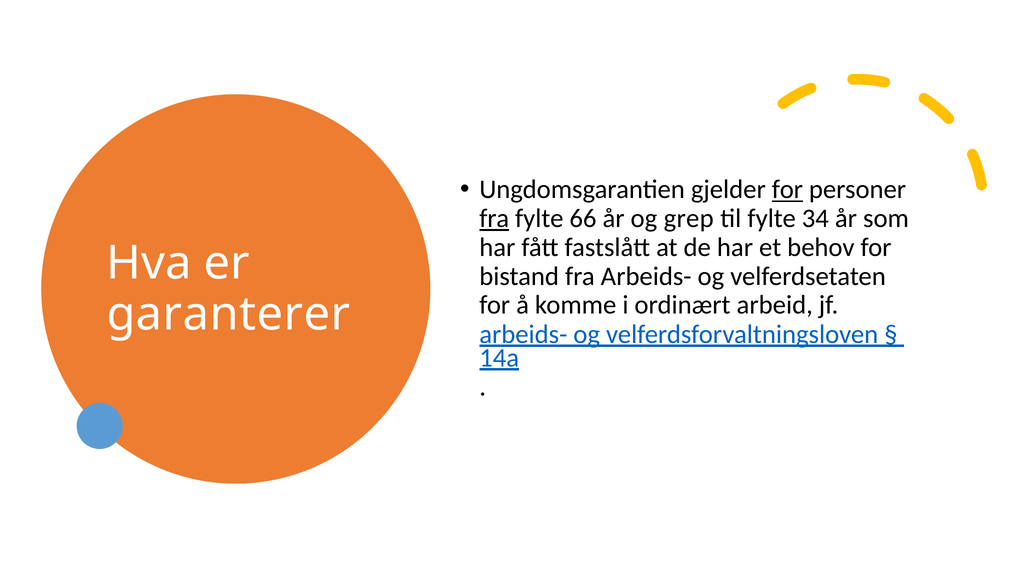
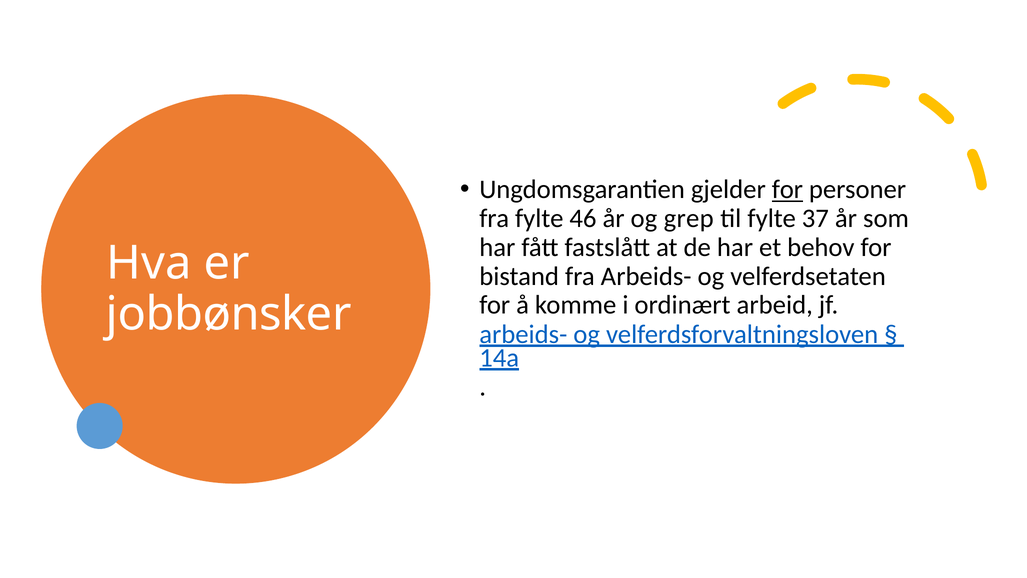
fra underline: present -> none (494, 218)
66: 66 -> 46 (583, 218)
34: 34 -> 37 (815, 218)
garanterer: garanterer -> jobbønsker (229, 314)
